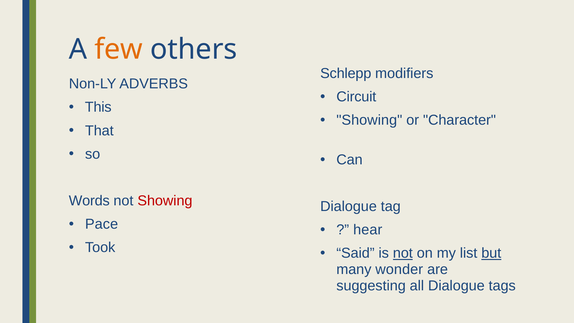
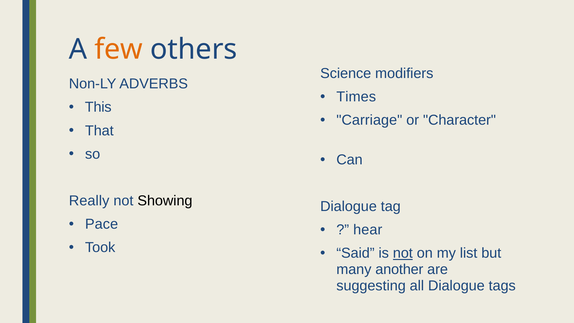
Schlepp: Schlepp -> Science (346, 73)
Circuit: Circuit -> Times (356, 97)
Showing: Showing -> Carriage (369, 120)
Words: Words -> Really (89, 201)
Showing colour: red -> black (165, 201)
but underline: present -> none (491, 253)
wonder: wonder -> another (399, 269)
